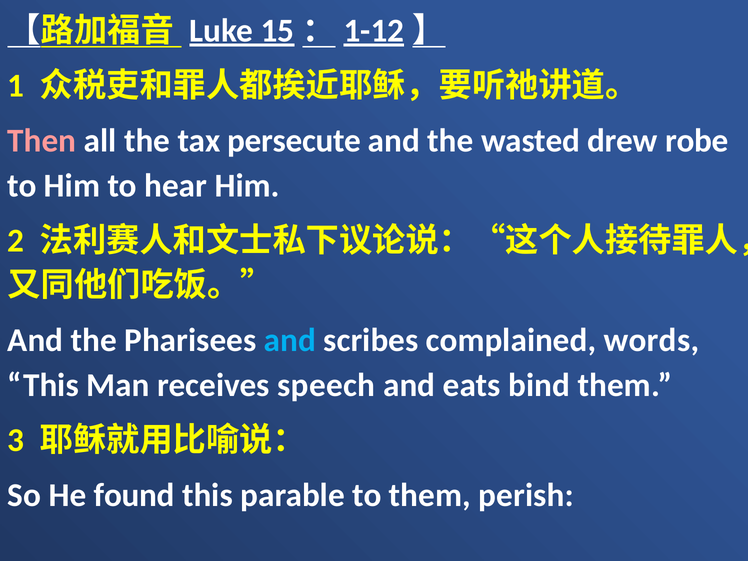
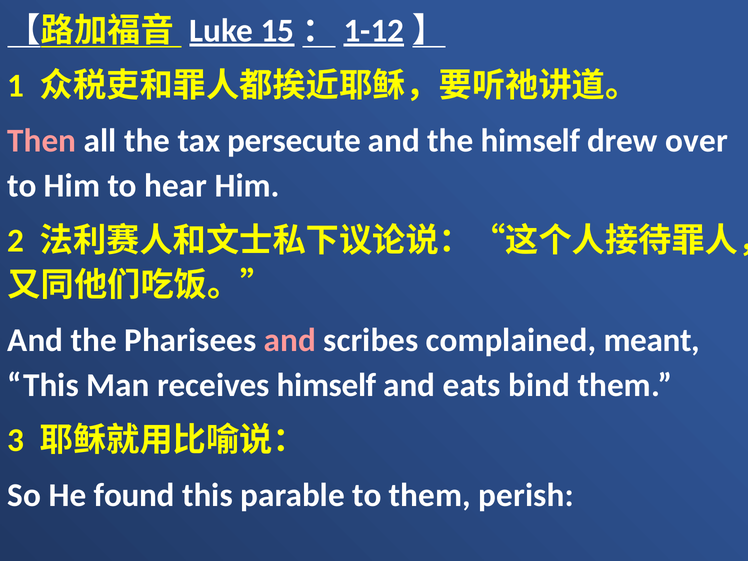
the wasted: wasted -> himself (530, 141)
robe: robe -> over (697, 141)
and colour: light blue -> pink (290, 340)
words: words -> meant (652, 340)
receives speech: speech -> himself (327, 385)
